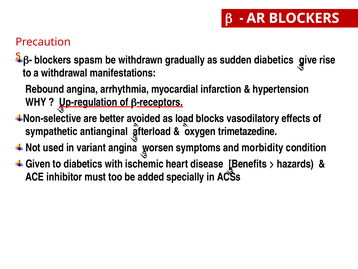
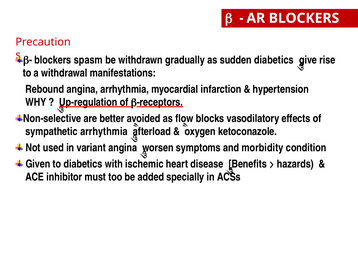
load: load -> flow (184, 118)
sympathetic antianginal: antianginal -> arrhythmia (104, 131)
trimetazedine: trimetazedine -> ketoconazole (248, 131)
